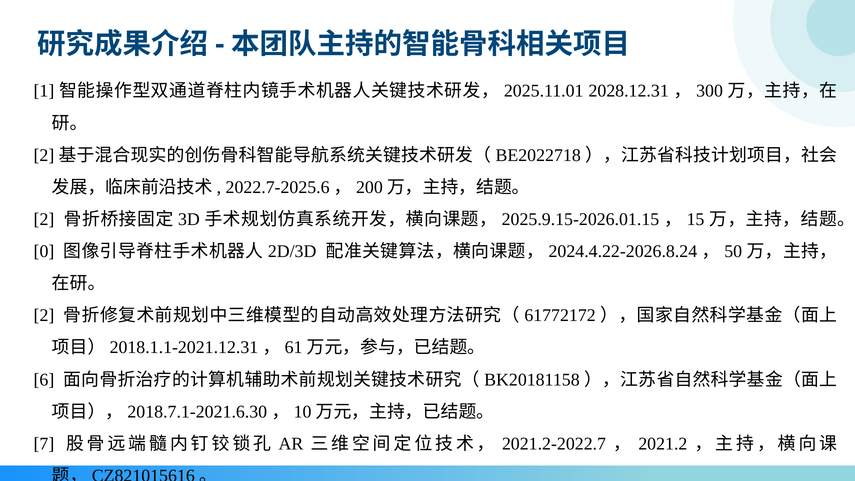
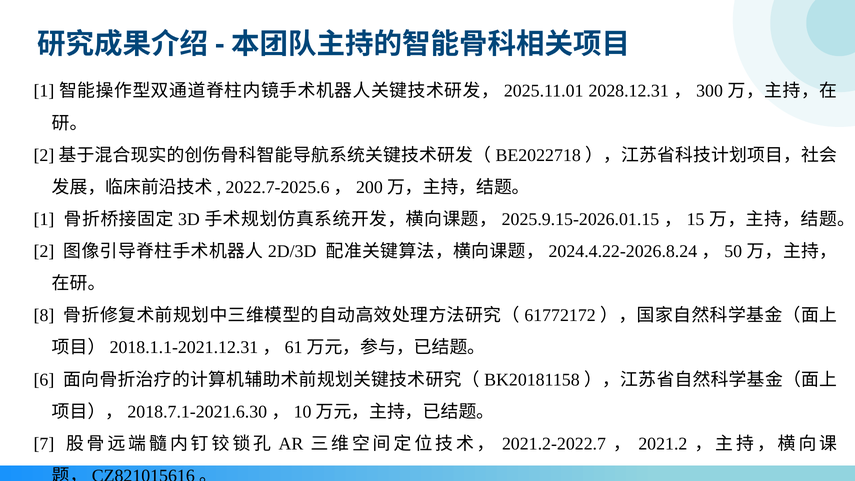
2: 2 -> 1 (44, 219)
0: 0 -> 2 (44, 251)
2: 2 -> 8 (44, 315)
